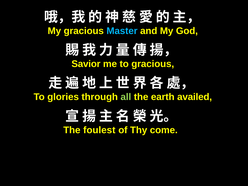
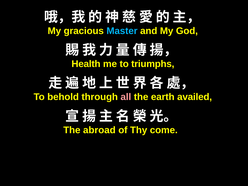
Savior: Savior -> Health (86, 64)
to gracious: gracious -> triumphs (153, 64)
glories: glories -> behold (63, 97)
all colour: light green -> pink (126, 97)
foulest: foulest -> abroad (99, 130)
